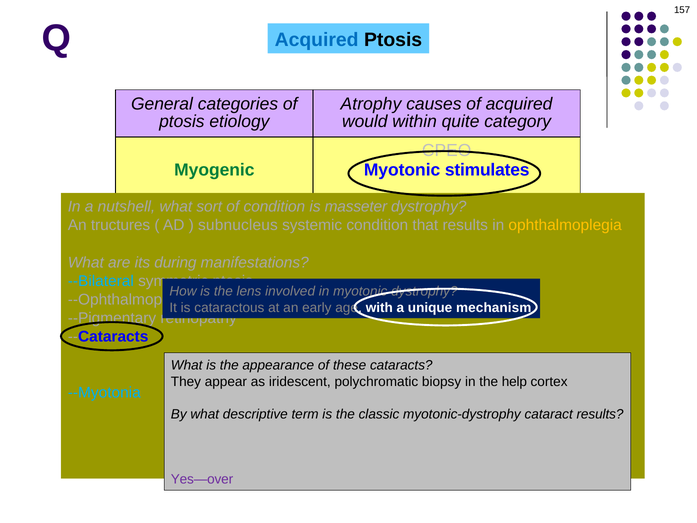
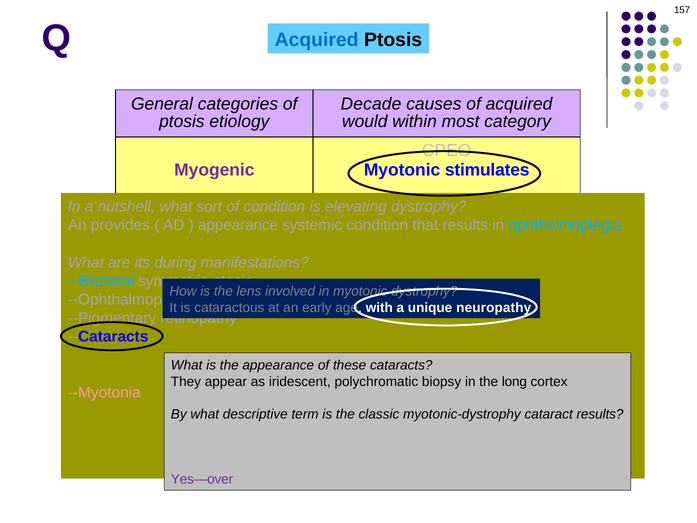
Atrophy: Atrophy -> Decade (371, 104)
quite: quite -> most (461, 122)
Myogenic colour: green -> purple (214, 170)
masseter: masseter -> elevating (356, 207)
tructures: tructures -> provides (120, 225)
subnucleus: subnucleus -> appearance (238, 225)
ophthalmoplegia colour: yellow -> light blue (565, 225)
mechanism: mechanism -> neuropathy (494, 307)
help: help -> long (514, 382)
--Myotonia colour: light blue -> pink (104, 392)
